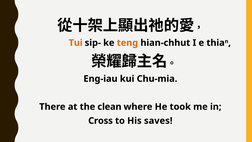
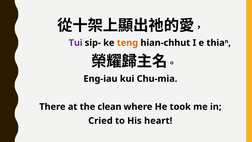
Tui colour: orange -> purple (76, 43)
Cross: Cross -> Cried (100, 121)
saves: saves -> heart (158, 121)
